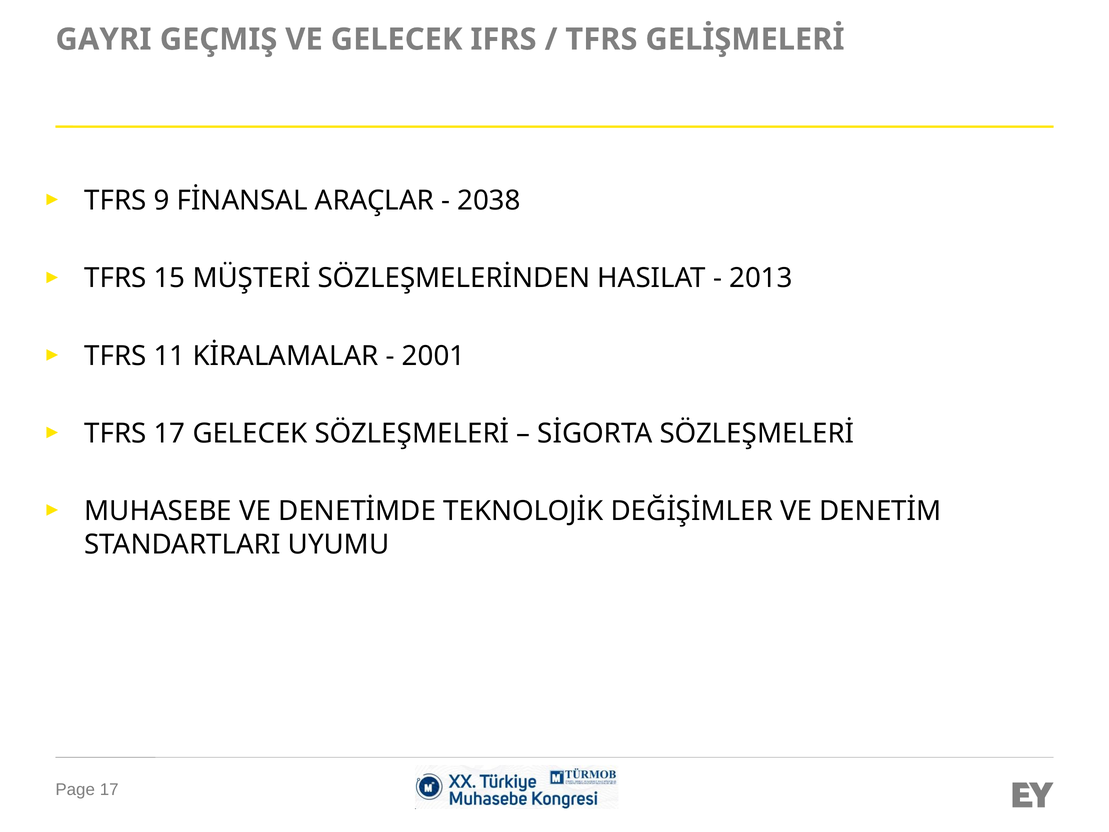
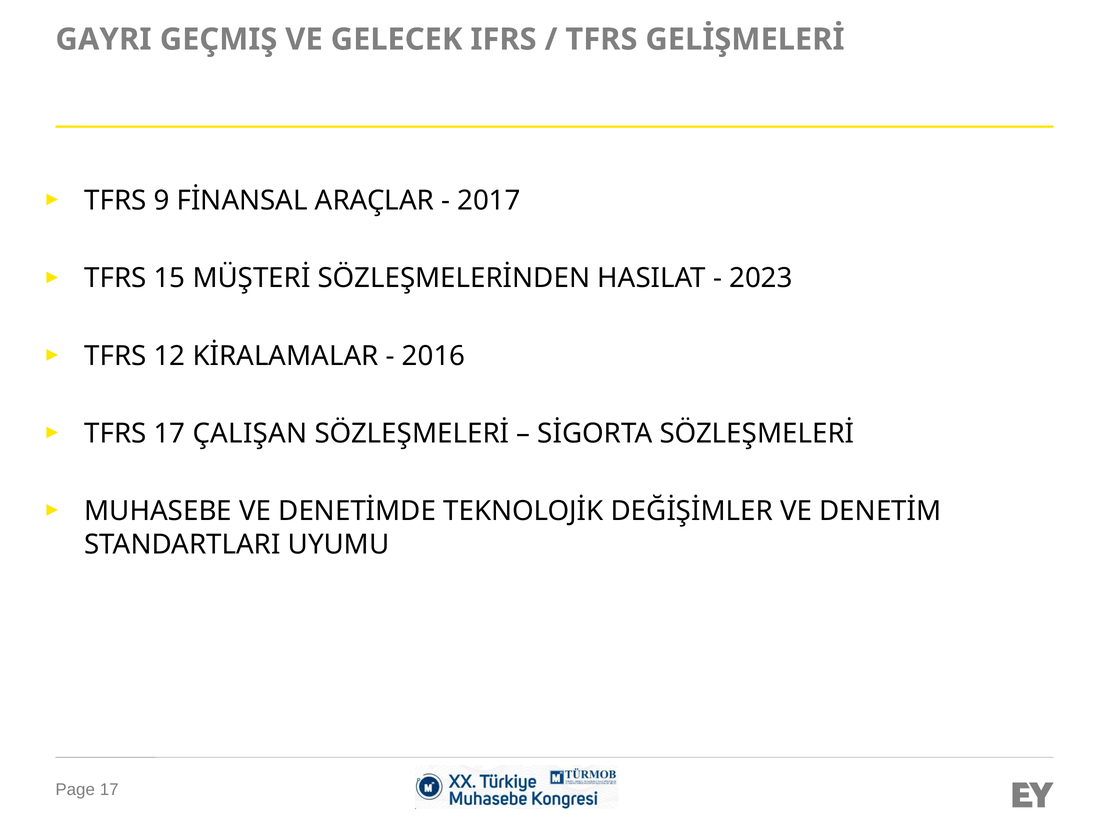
2038: 2038 -> 2017 (489, 201)
2013: 2013 -> 2023 (761, 278)
11: 11 -> 12 (169, 356)
2001: 2001 -> 2016 (434, 356)
17 GELECEK: GELECEK -> ÇALIŞAN (250, 433)
